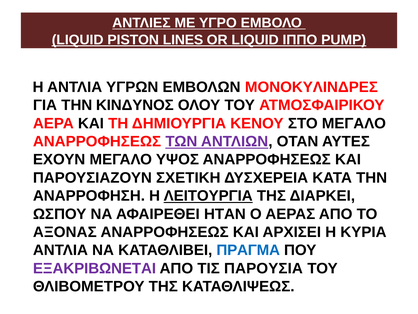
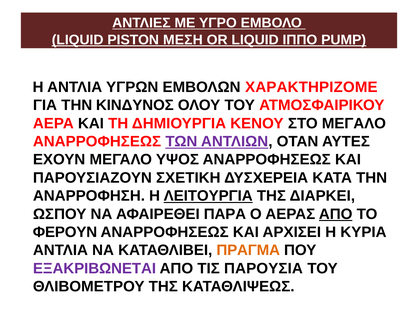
LINES: LINES -> ΜΕΣΗ (183, 40)
ΜΟΝΟΚΥΛΙΝΔΡΕΣ: ΜΟΝΟΚΥΛΙΝΔΡΕΣ -> ΧΑΡΑΚΤΗΡΙΖΟΜΕ (311, 87)
ΗΤΑΝ: ΗΤΑΝ -> ΠΑΡΑ (225, 214)
ΑΠΟ underline: none -> present (336, 214)
ΑΞΟΝΑΣ: ΑΞΟΝΑΣ -> ΦΕΡΟΥΝ (65, 232)
ΠΡΑΓΜΑ colour: blue -> orange (248, 250)
